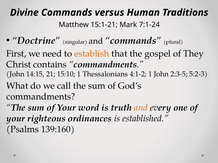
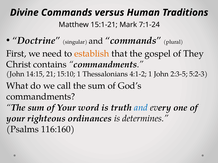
and colour: orange -> blue (141, 108)
established: established -> determines (145, 119)
139:160: 139:160 -> 116:160 (58, 130)
